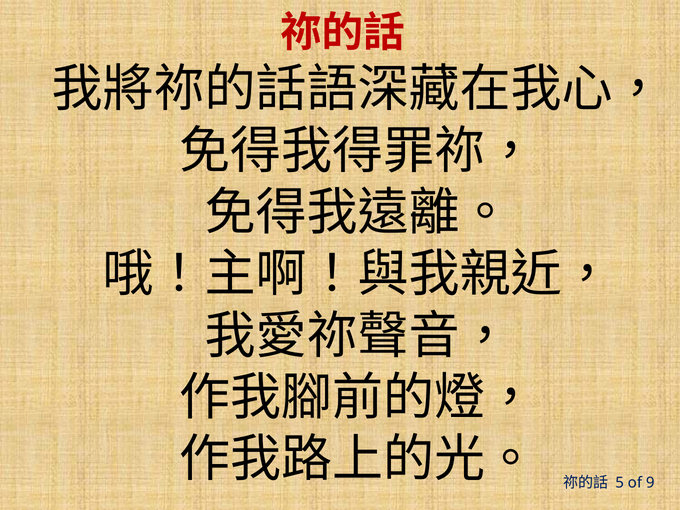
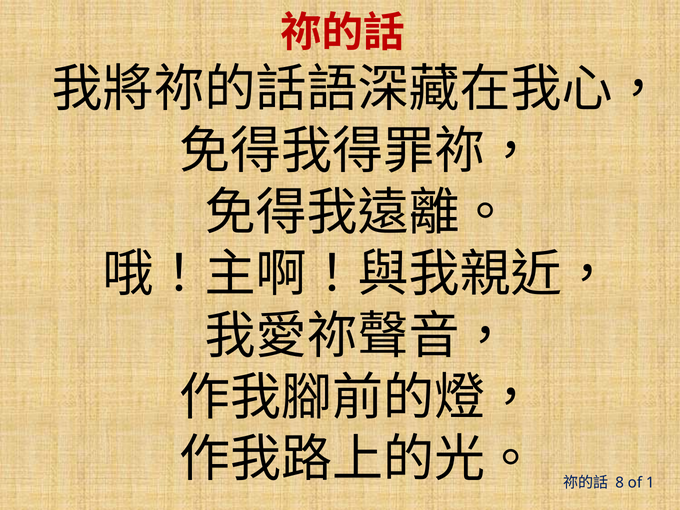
5: 5 -> 8 (620, 483)
9: 9 -> 1 (650, 483)
